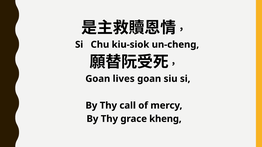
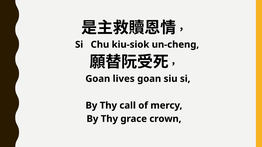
kheng: kheng -> crown (165, 119)
